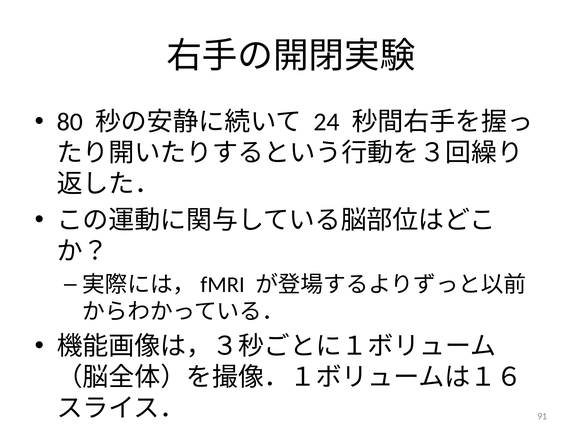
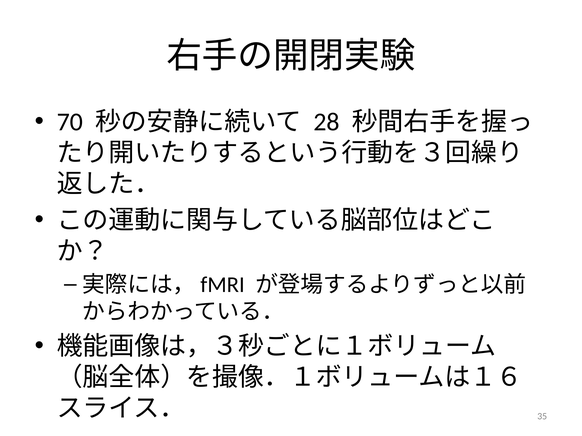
80: 80 -> 70 (70, 122)
24: 24 -> 28 (326, 122)
91: 91 -> 35 (542, 417)
